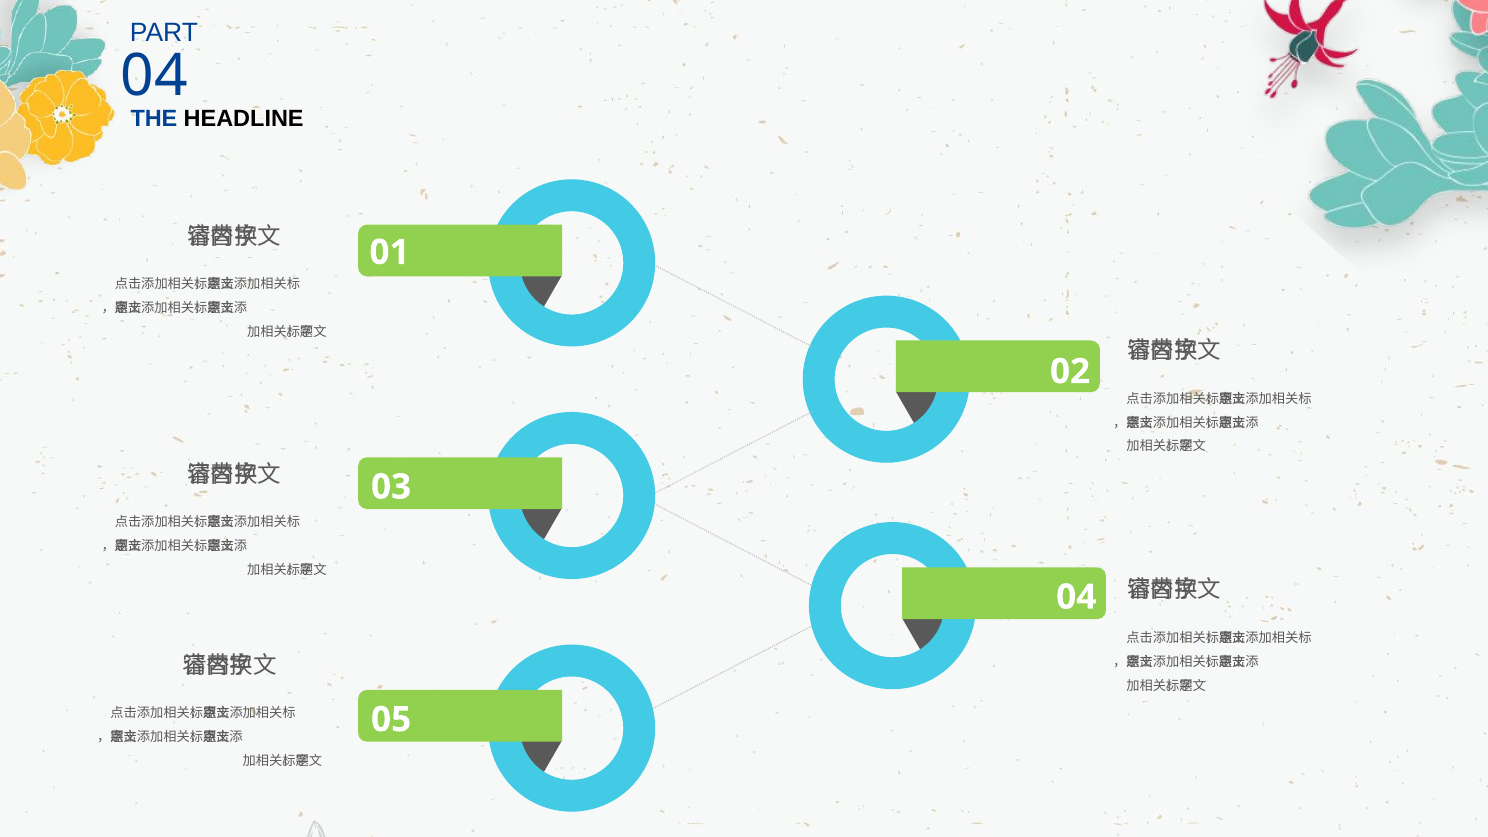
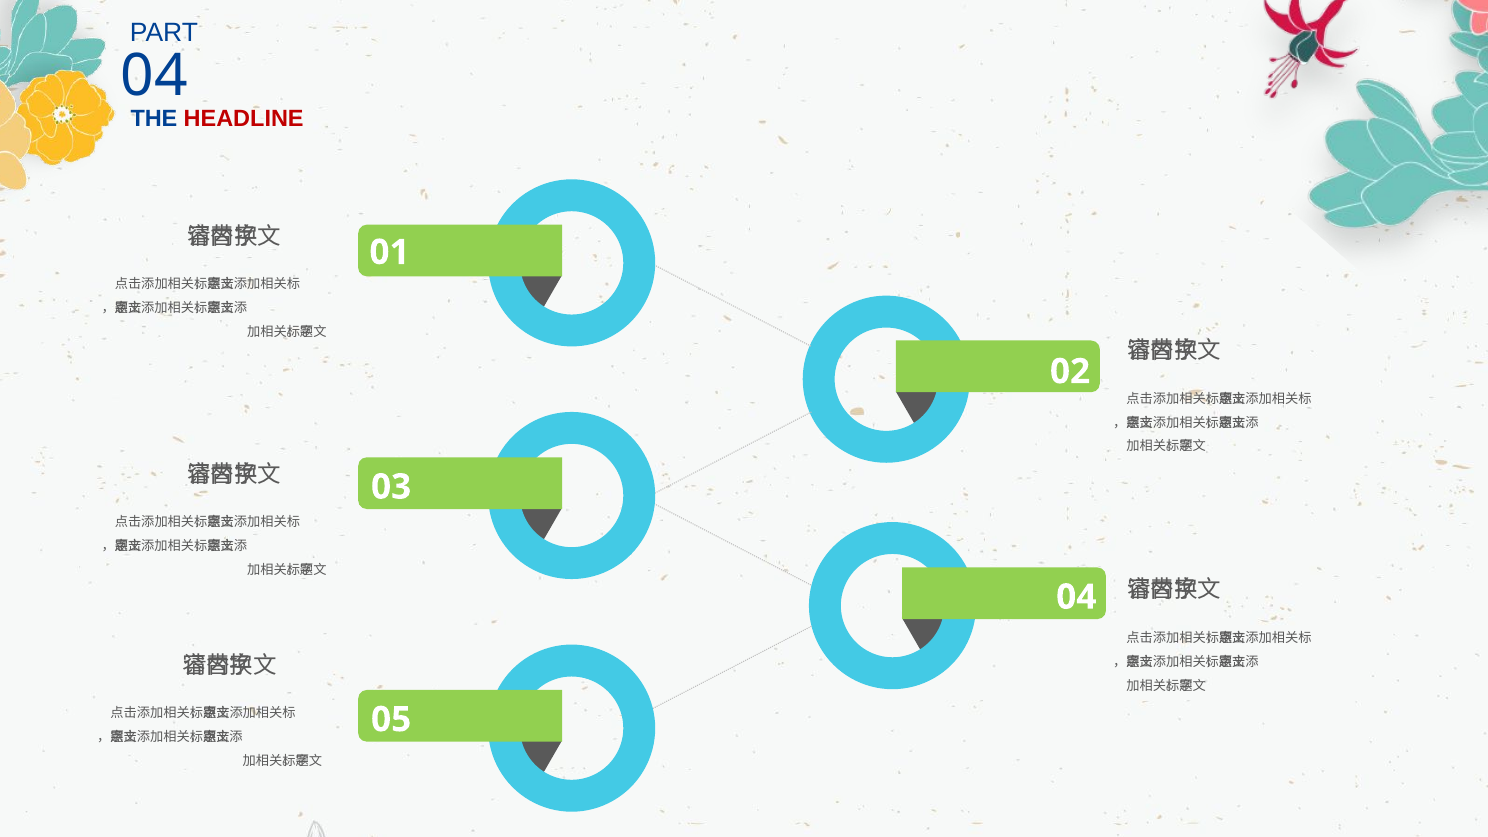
HEADLINE colour: black -> red (244, 119)
